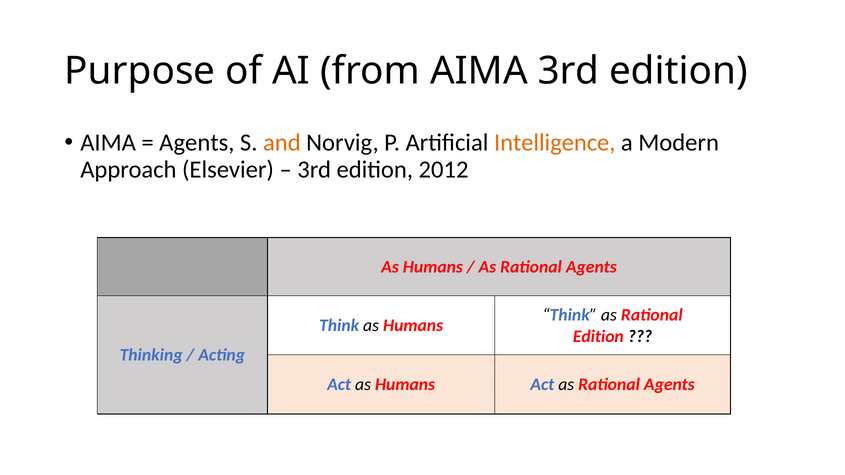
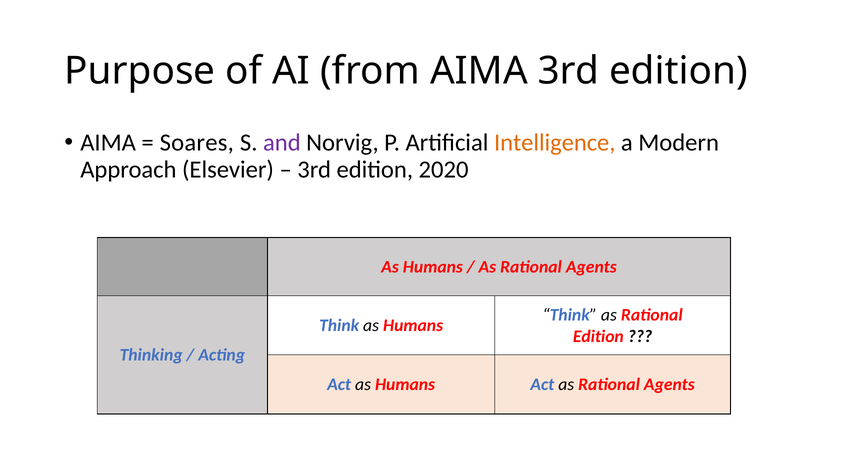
Agents: Agents -> Soares (197, 143)
and colour: orange -> purple (282, 143)
2012: 2012 -> 2020 (444, 169)
